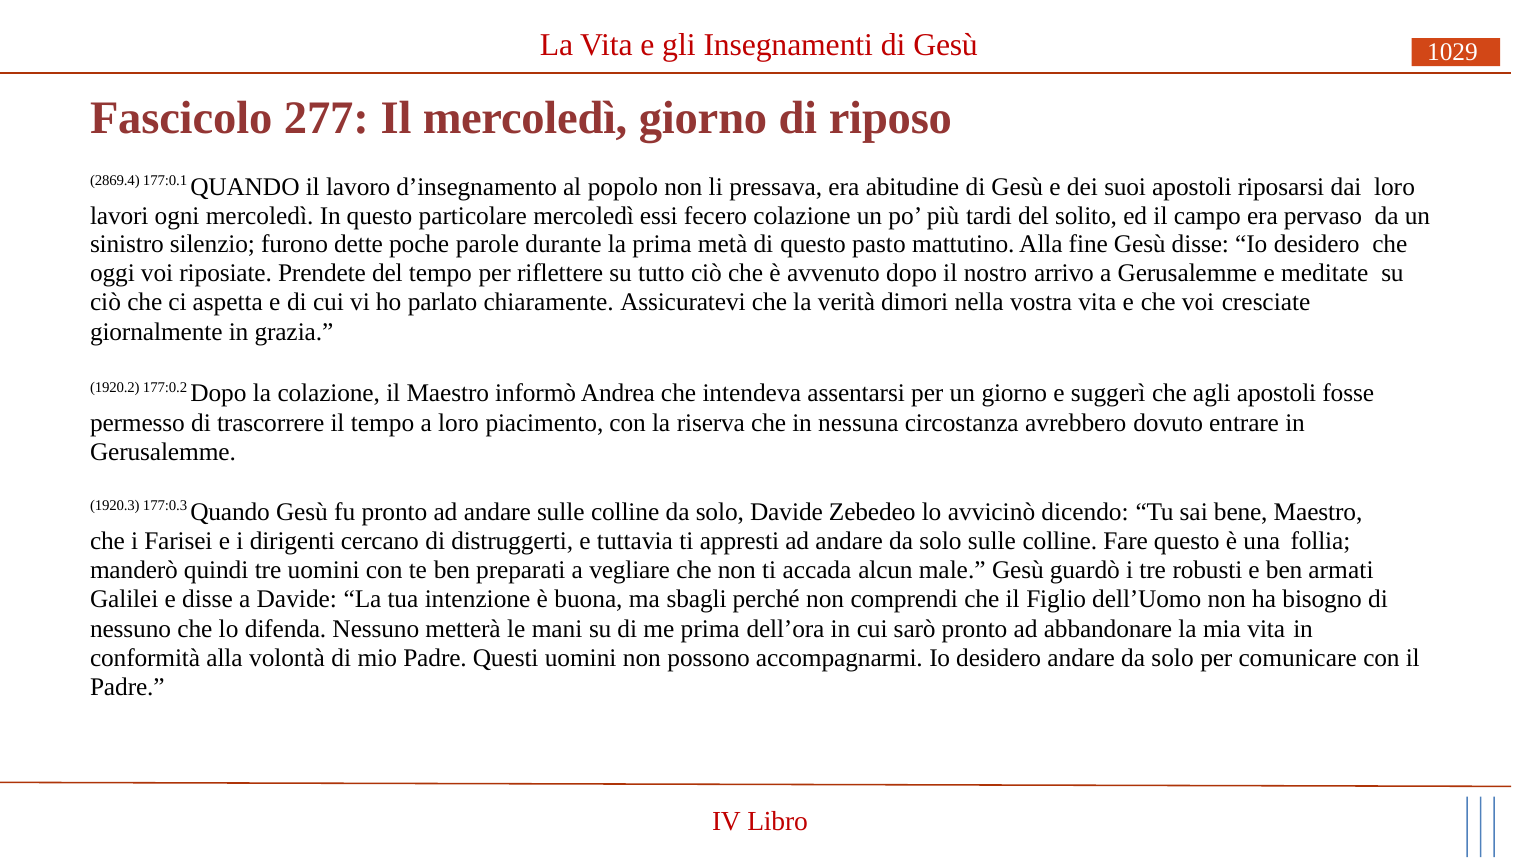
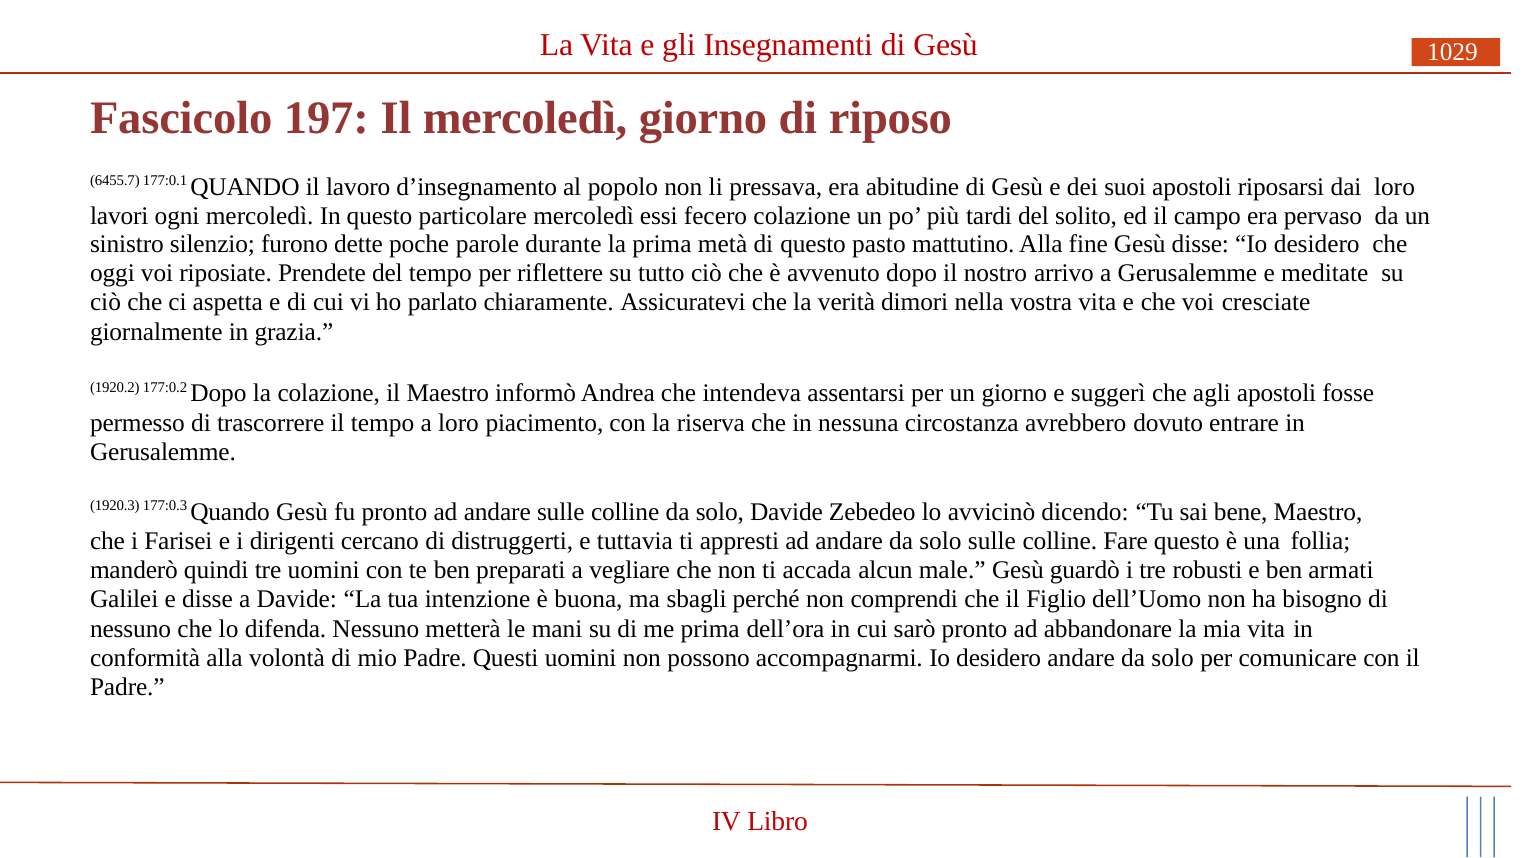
277: 277 -> 197 (326, 118)
2869.4: 2869.4 -> 6455.7 (115, 181)
